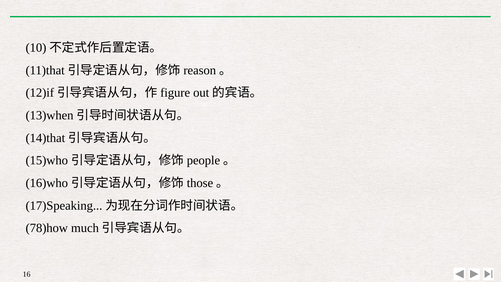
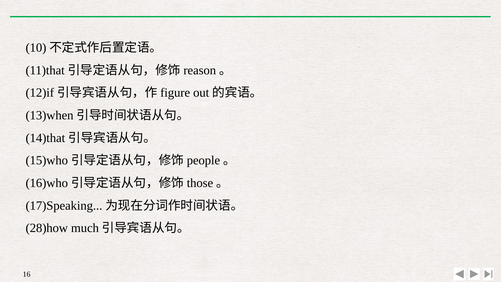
78)how: 78)how -> 28)how (47, 228)
